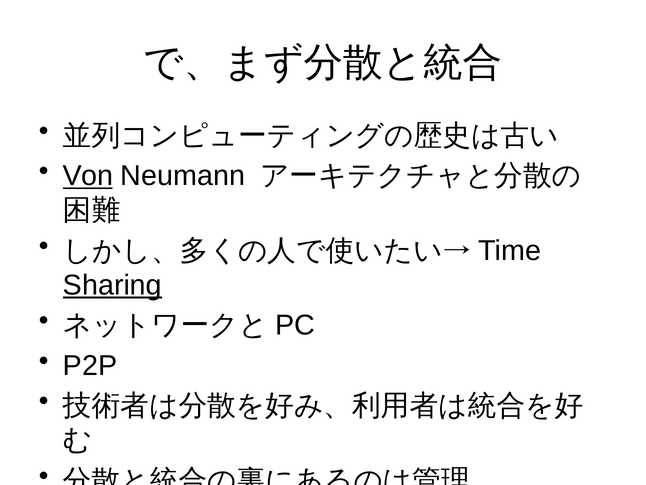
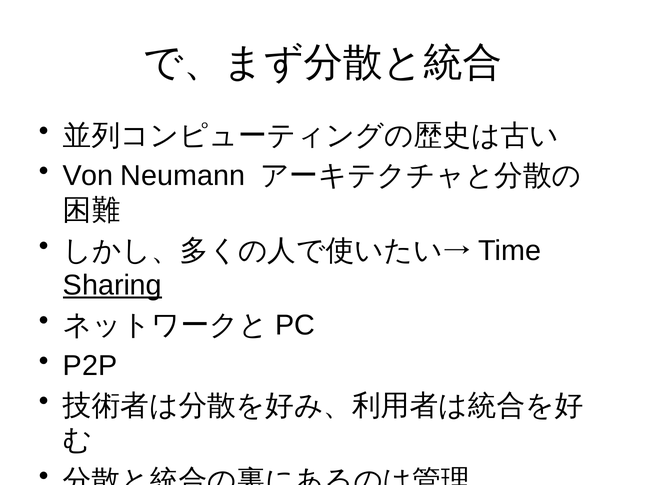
Von underline: present -> none (88, 176)
